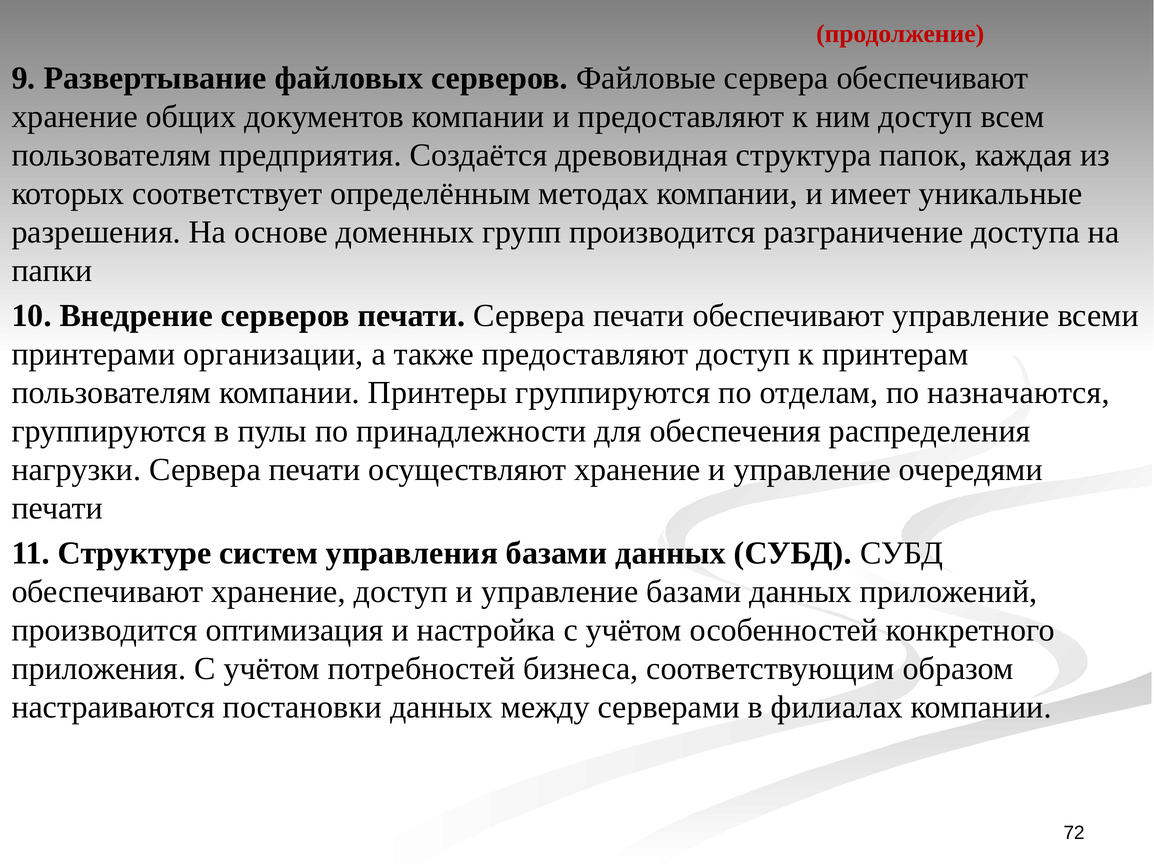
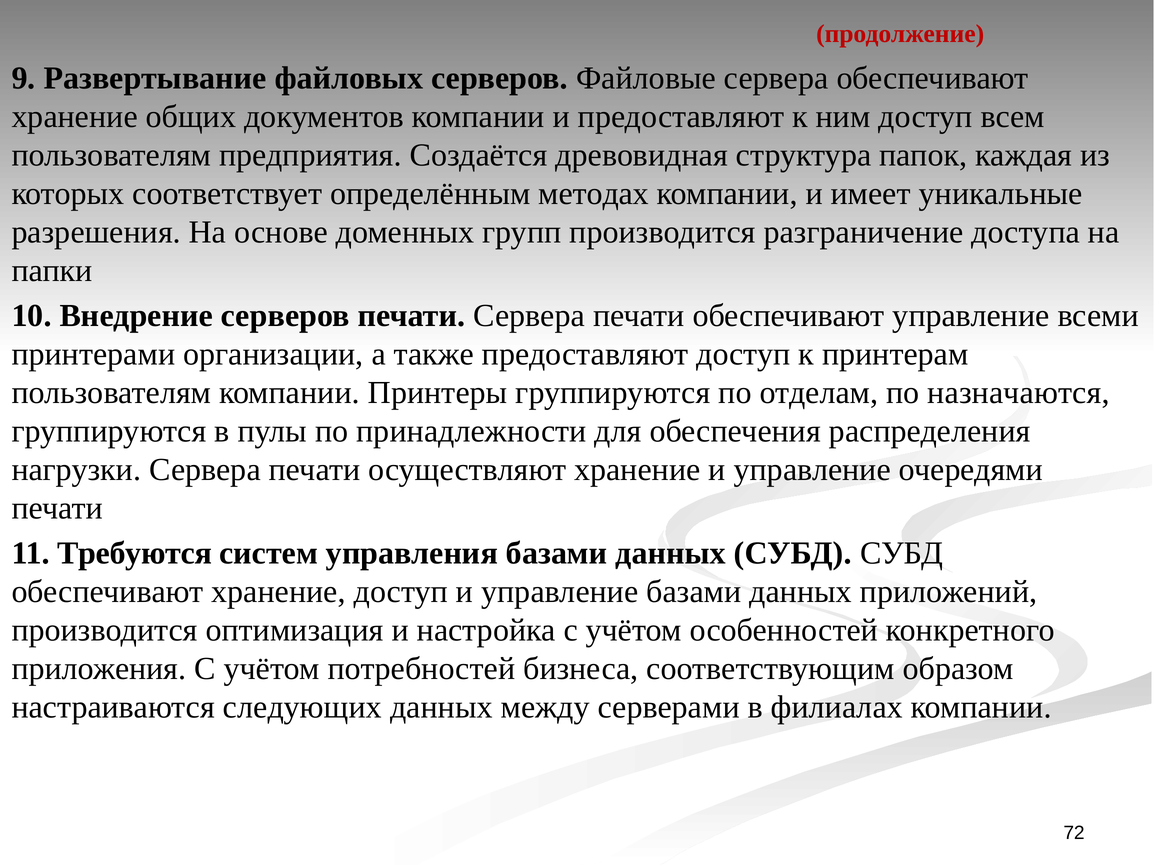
Структуре: Структуре -> Требуются (135, 553)
постановки: постановки -> следующих (302, 707)
